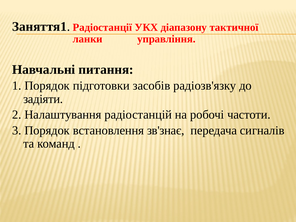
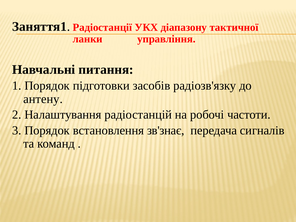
задіяти: задіяти -> антену (43, 99)
